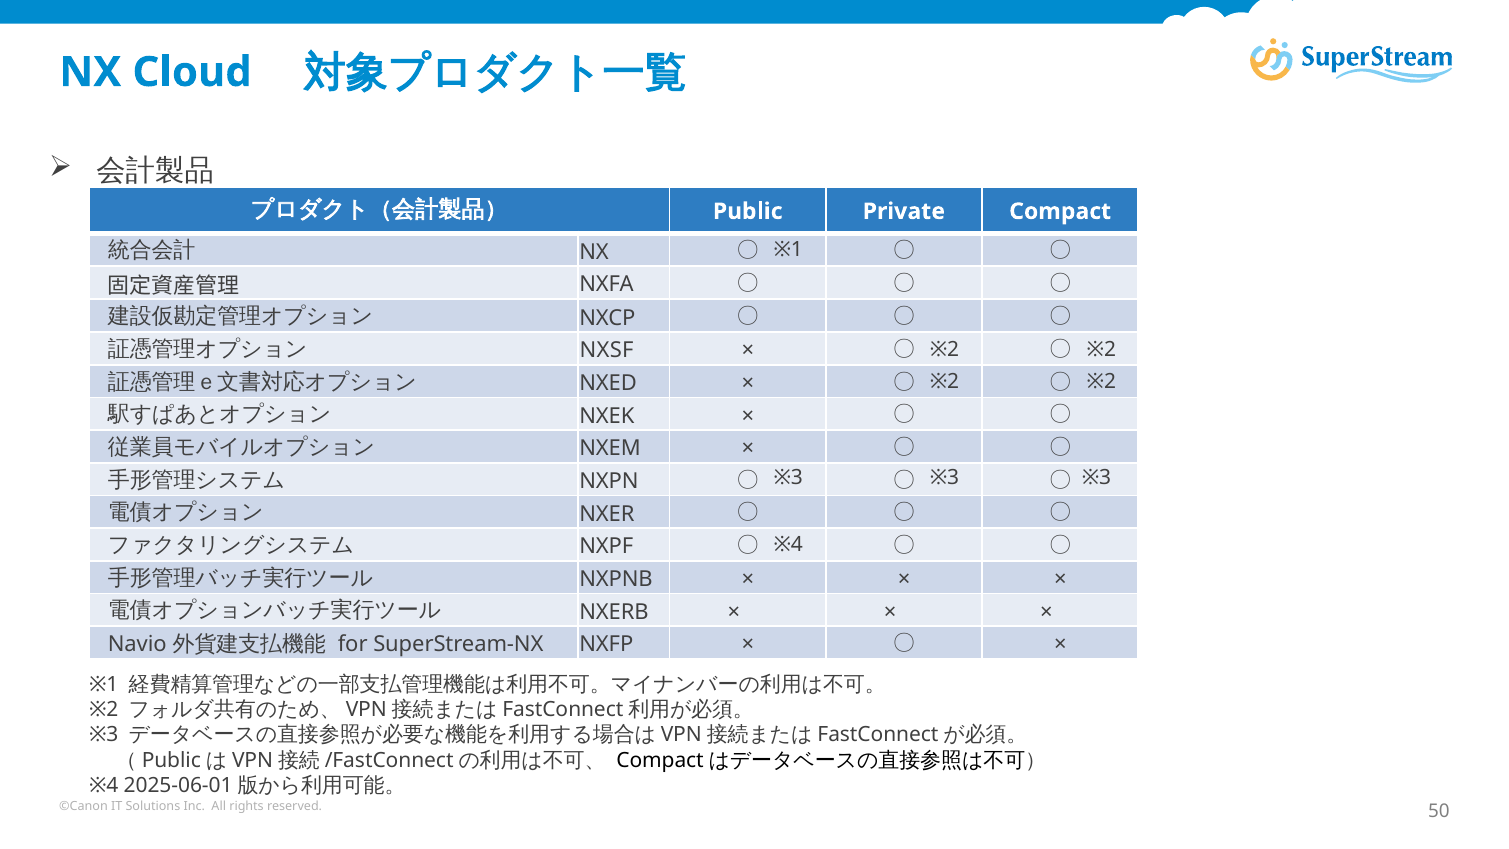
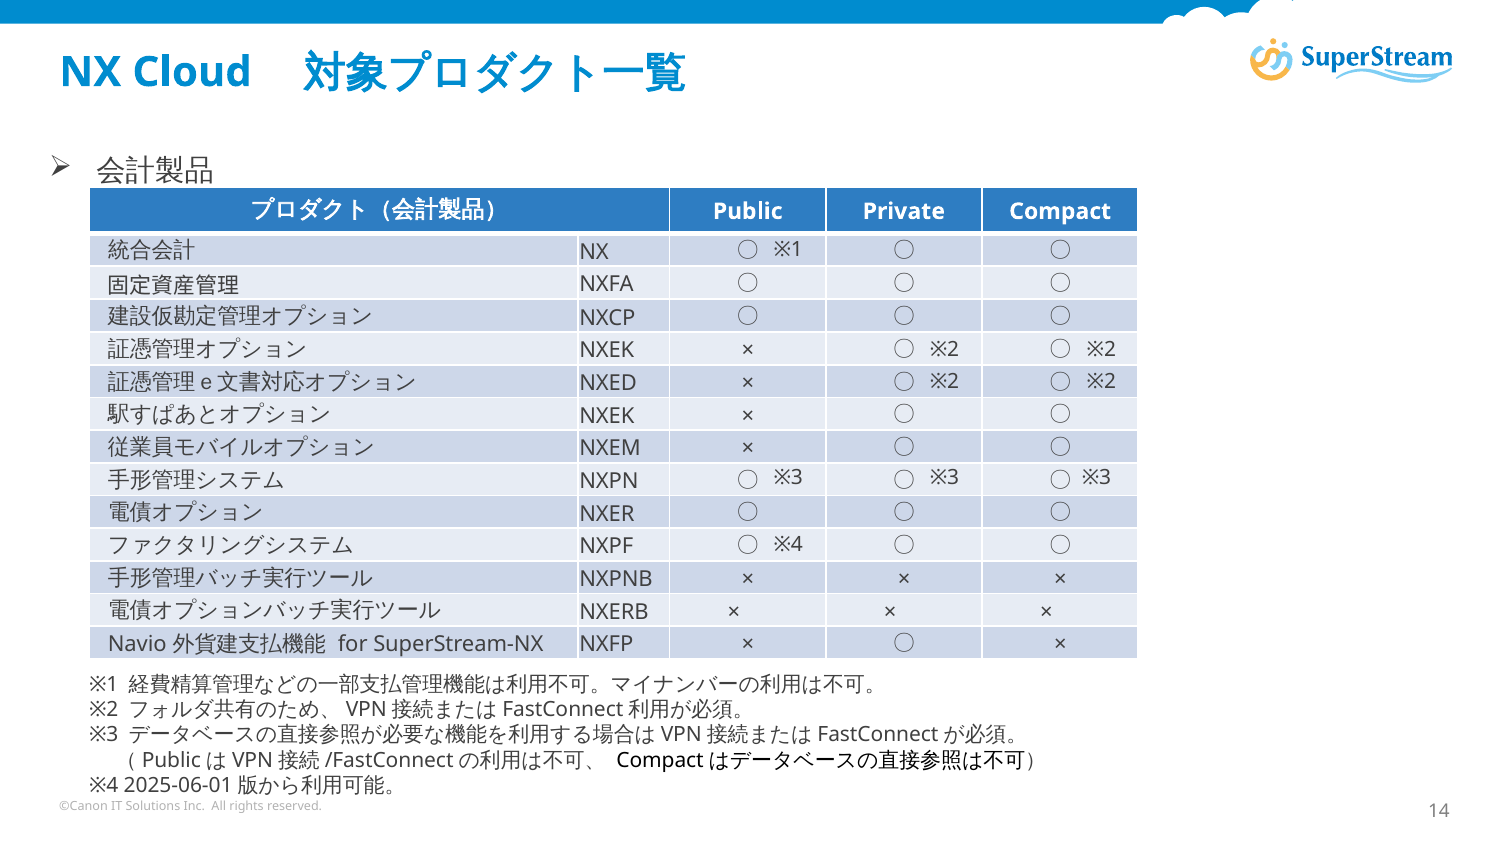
NXSF: NXSF -> NXEK (607, 350)
50: 50 -> 14 (1439, 811)
